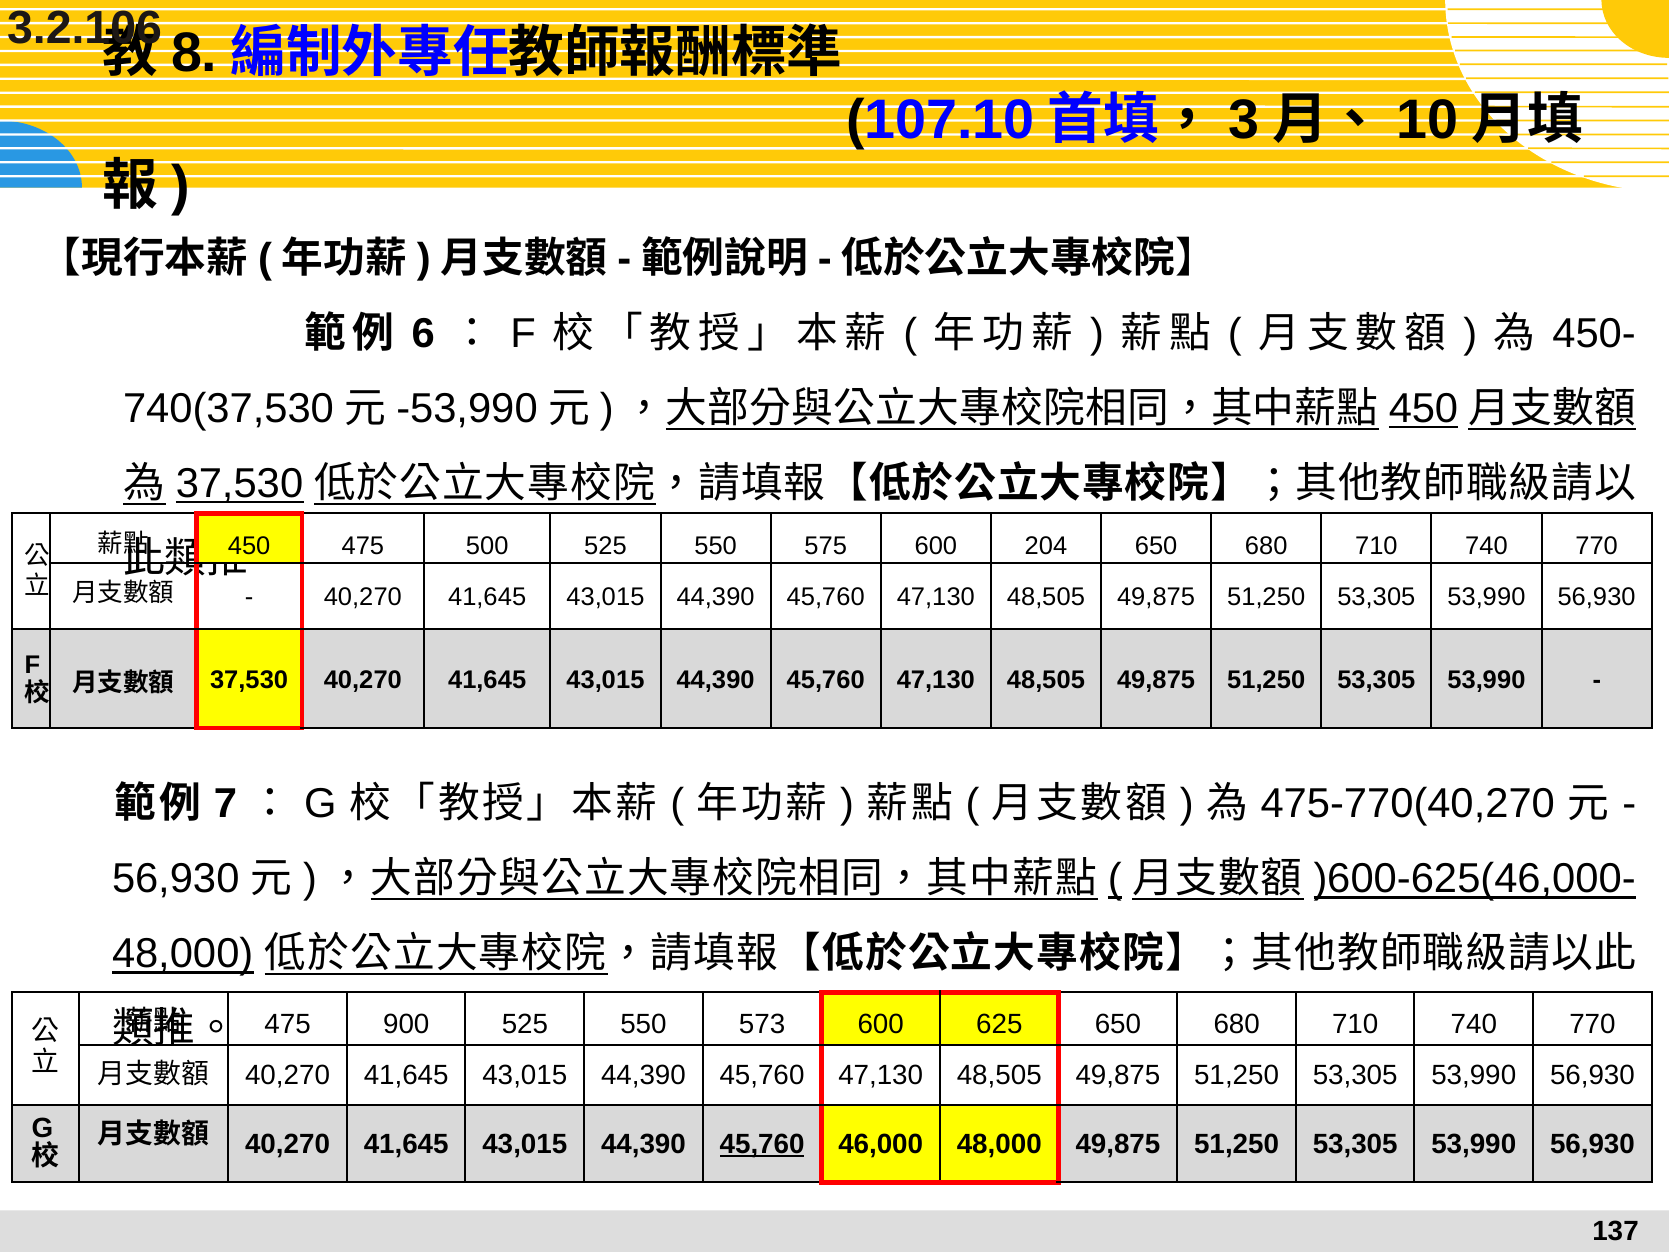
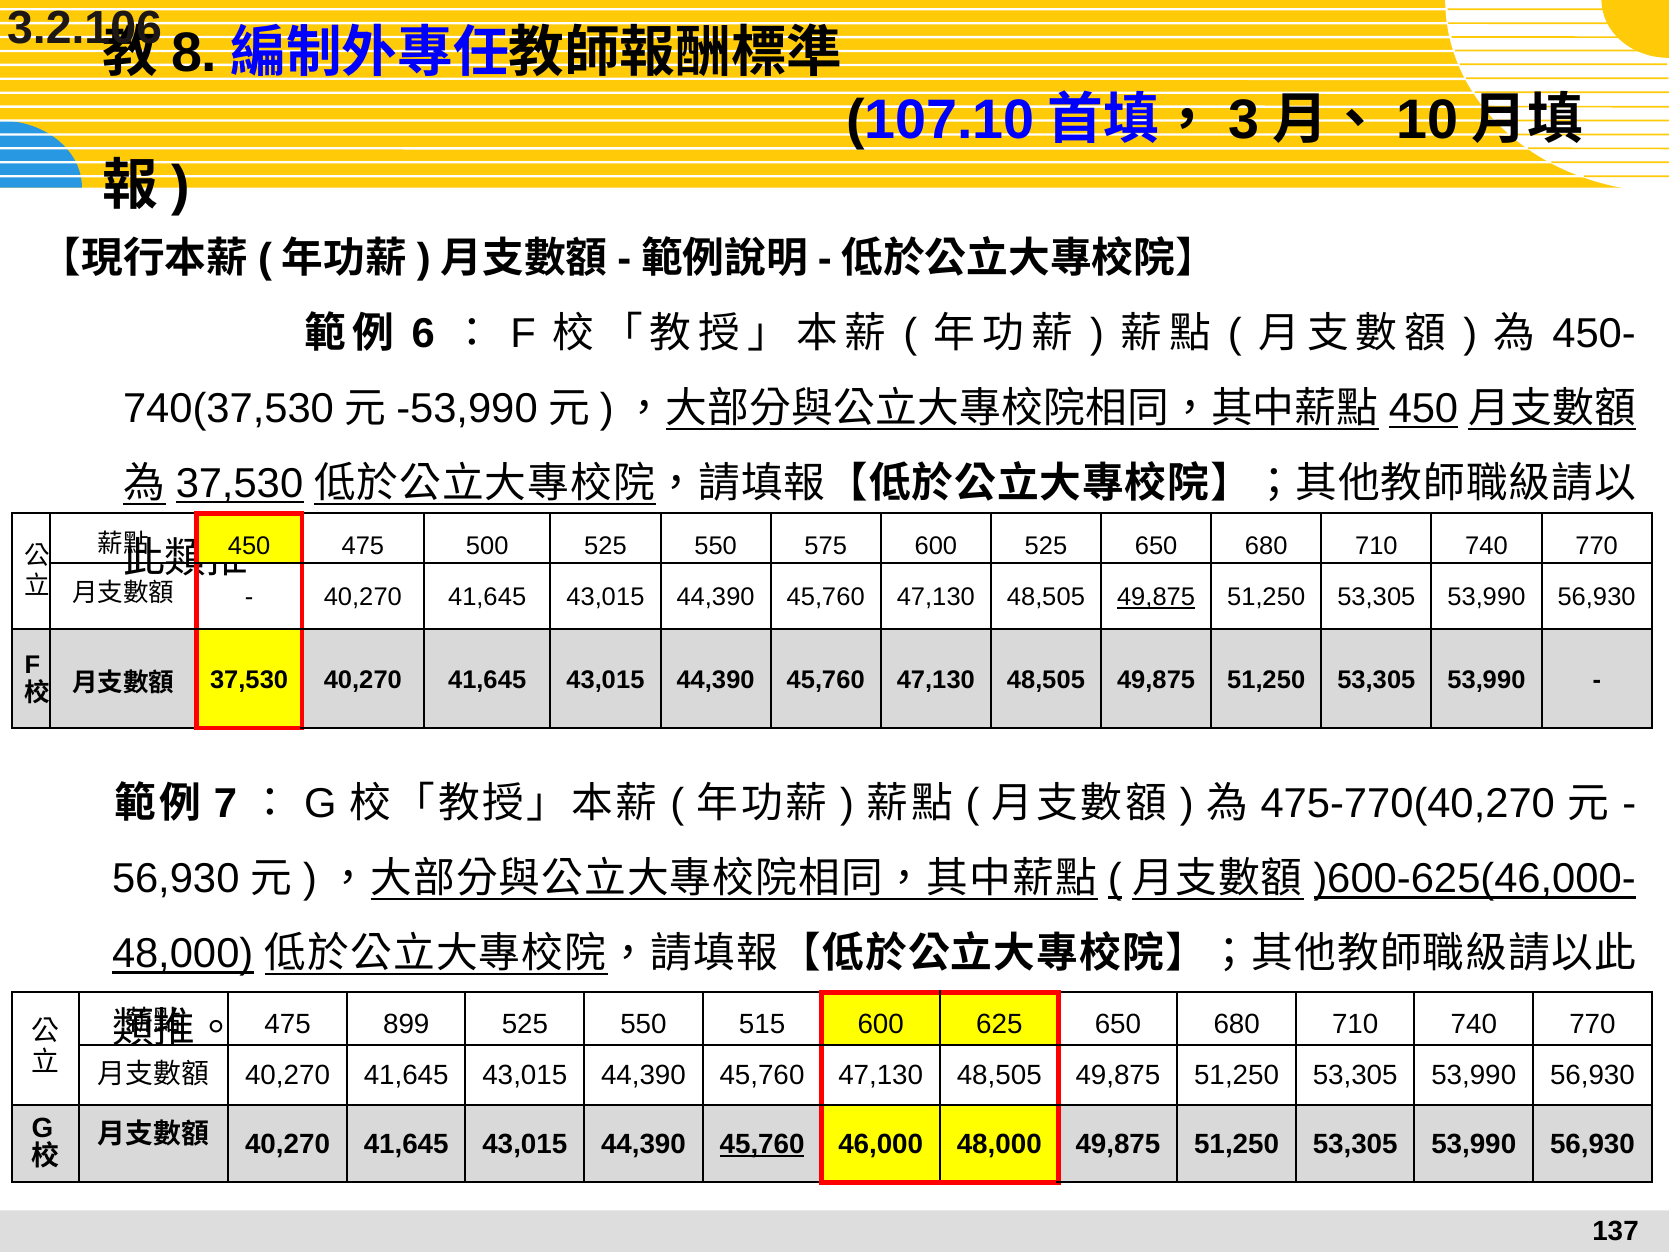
600 204: 204 -> 525 (1046, 546)
49,875 underline: none -> present (1156, 597)
900: 900 -> 899 (406, 1024)
573: 573 -> 515 (762, 1024)
